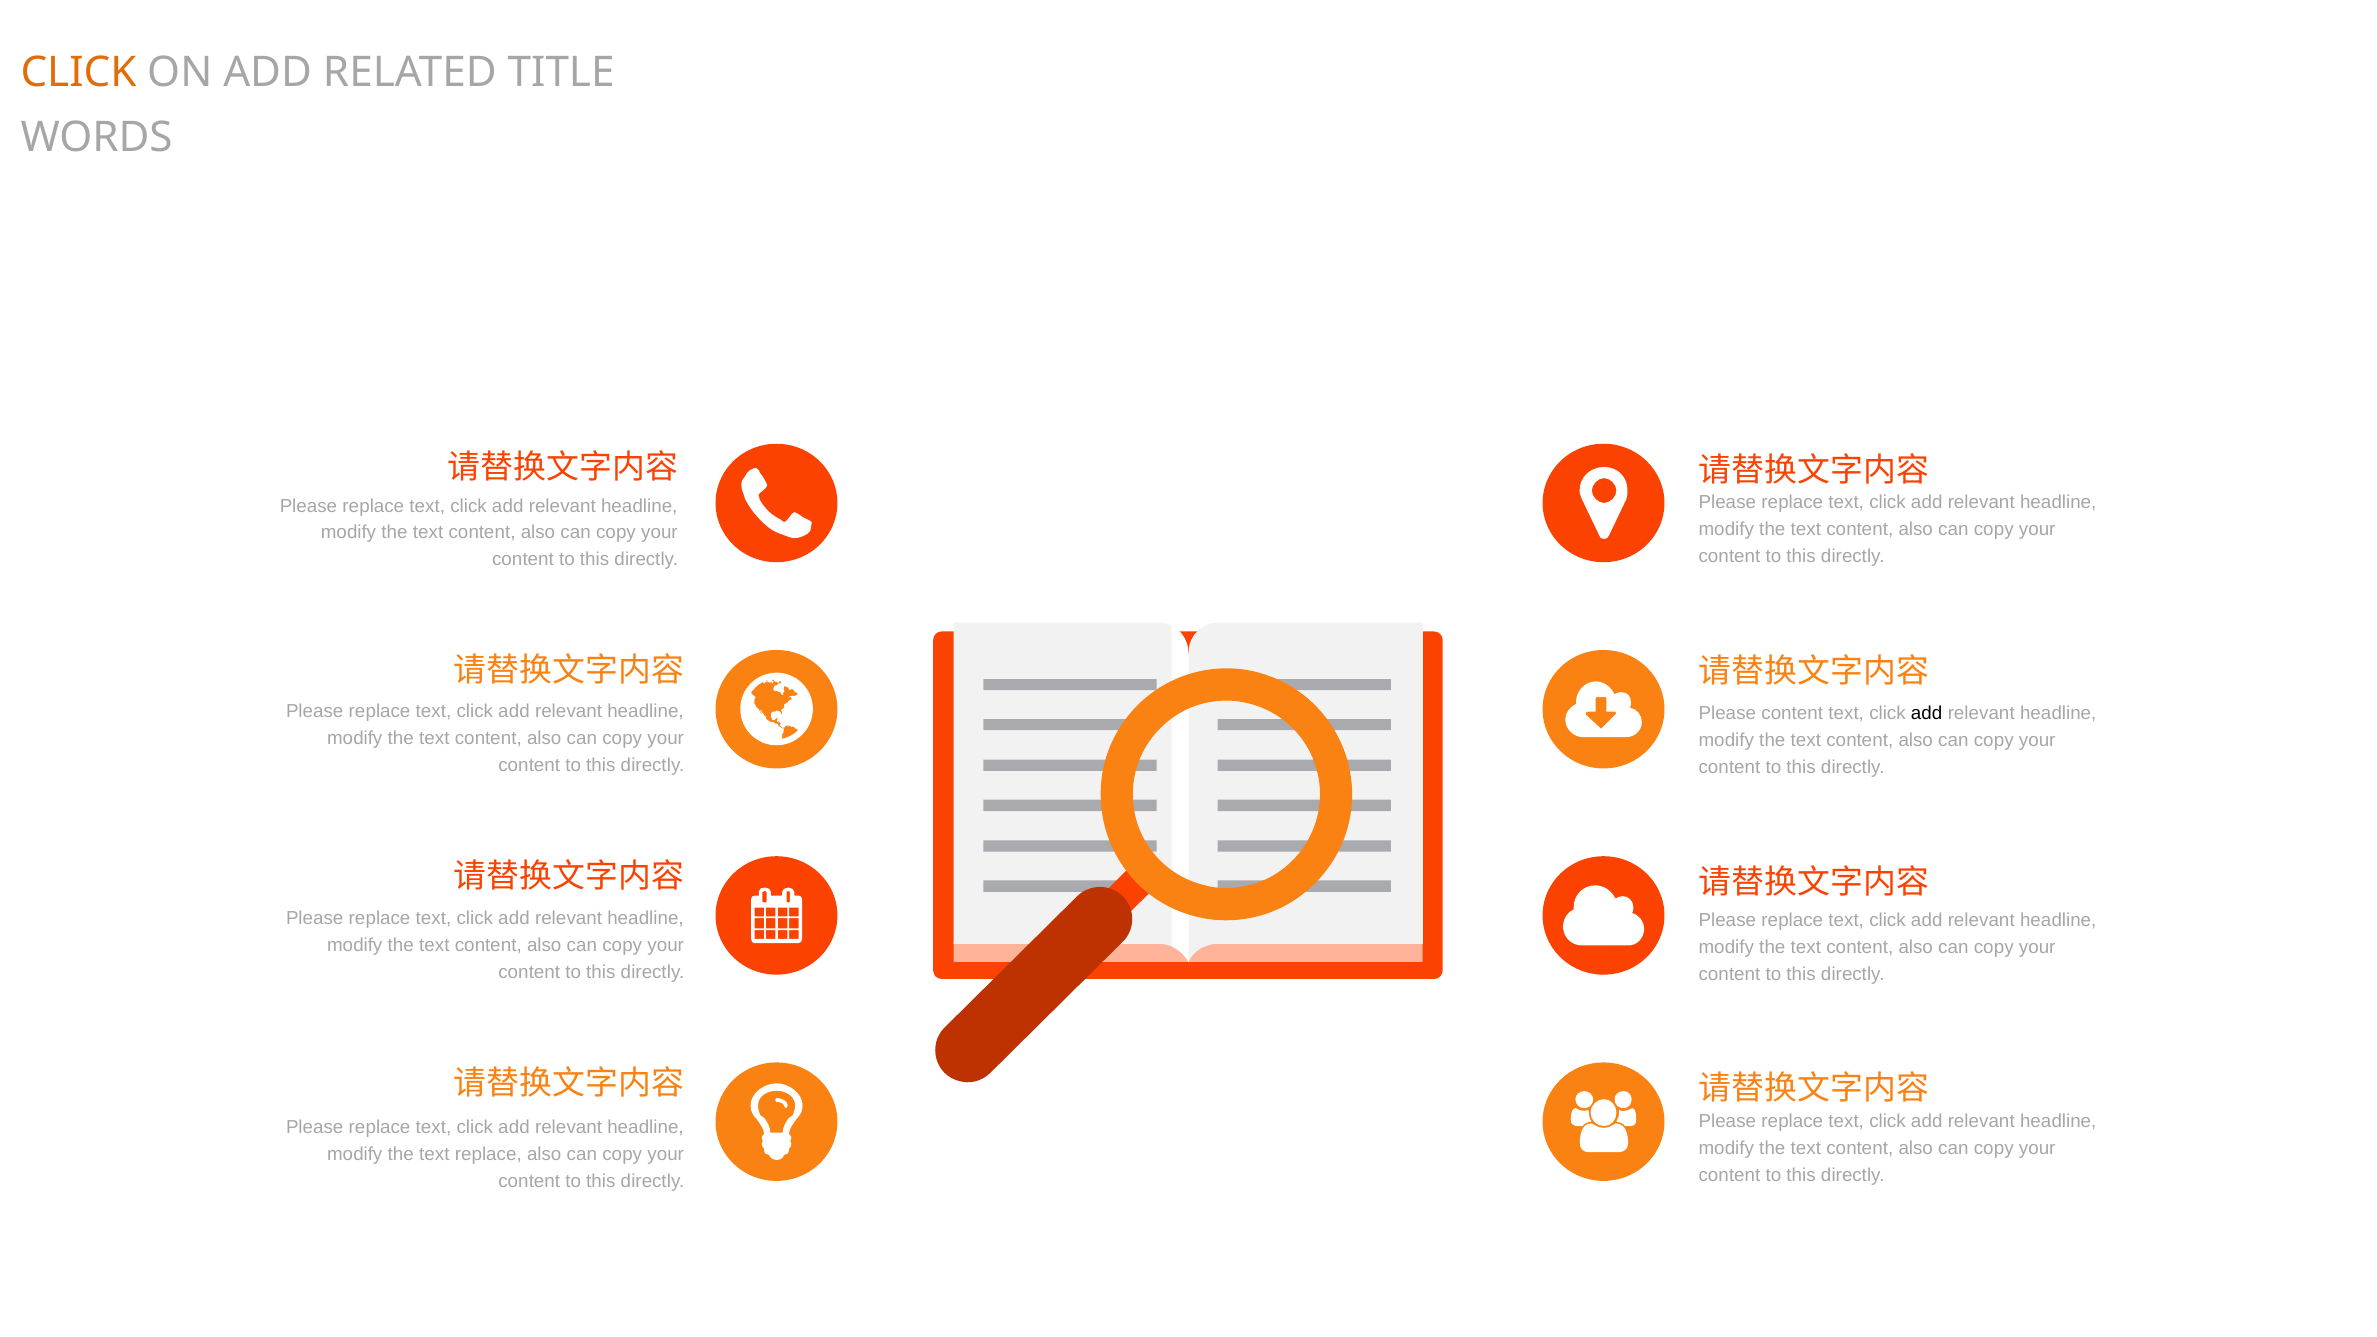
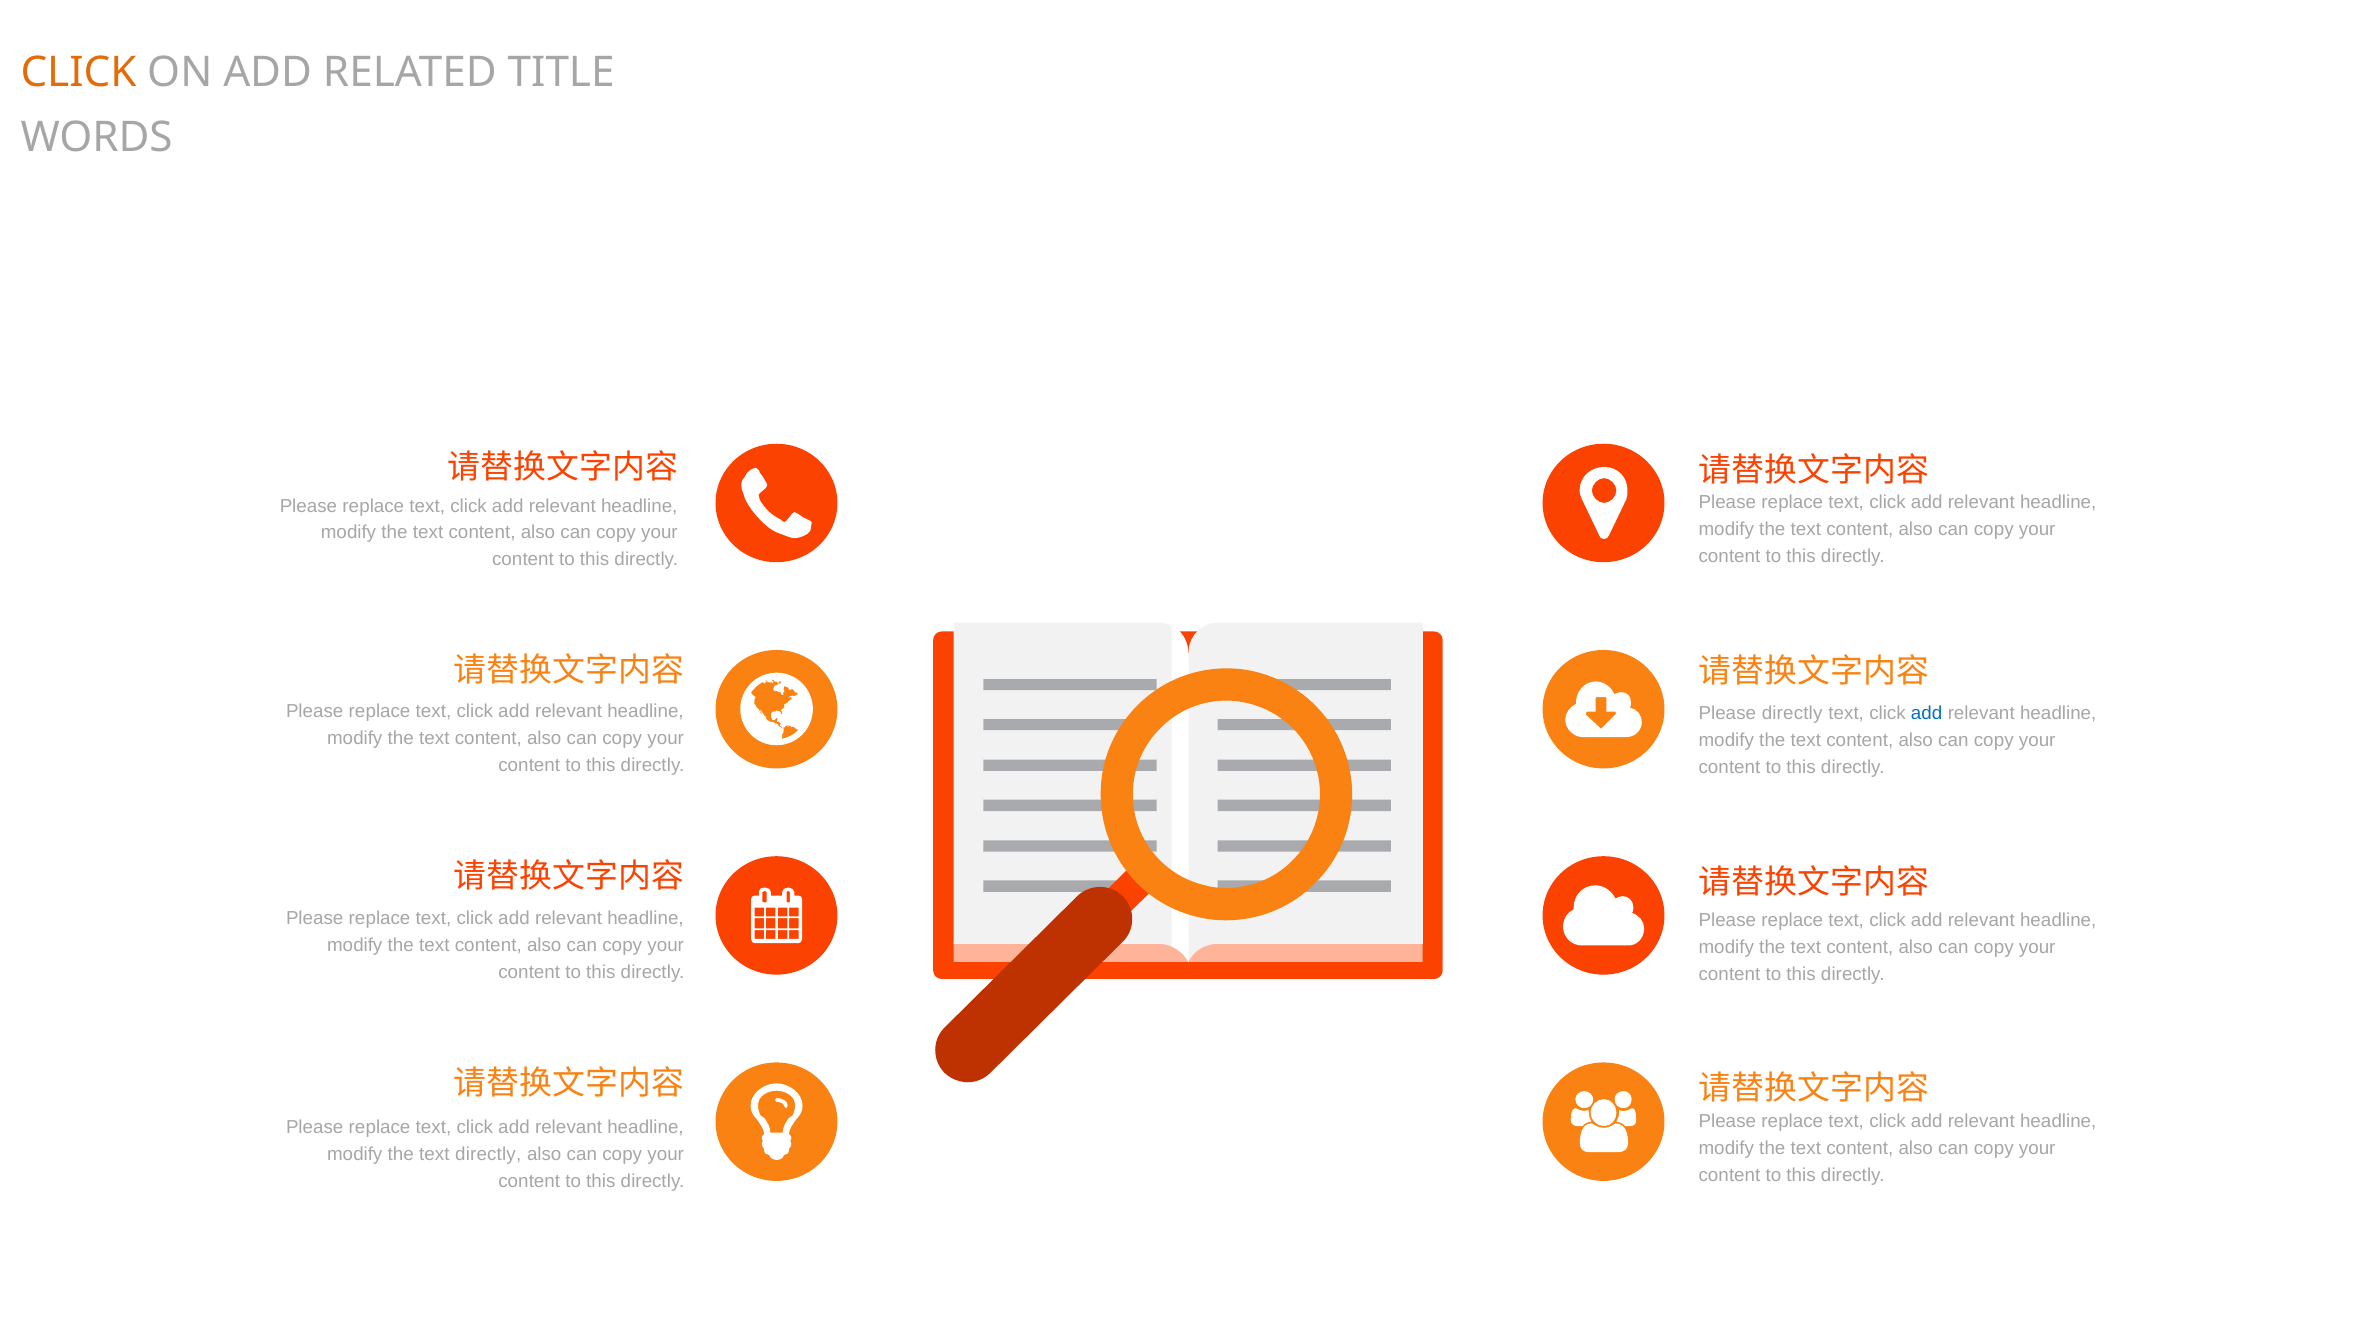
Please content: content -> directly (1792, 714)
add colour: black -> blue (1927, 714)
text replace: replace -> directly (488, 1154)
